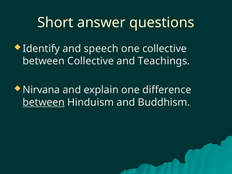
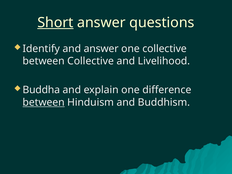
Short underline: none -> present (55, 22)
and speech: speech -> answer (101, 49)
Teachings: Teachings -> Livelihood (164, 61)
Nirvana: Nirvana -> Buddha (41, 90)
